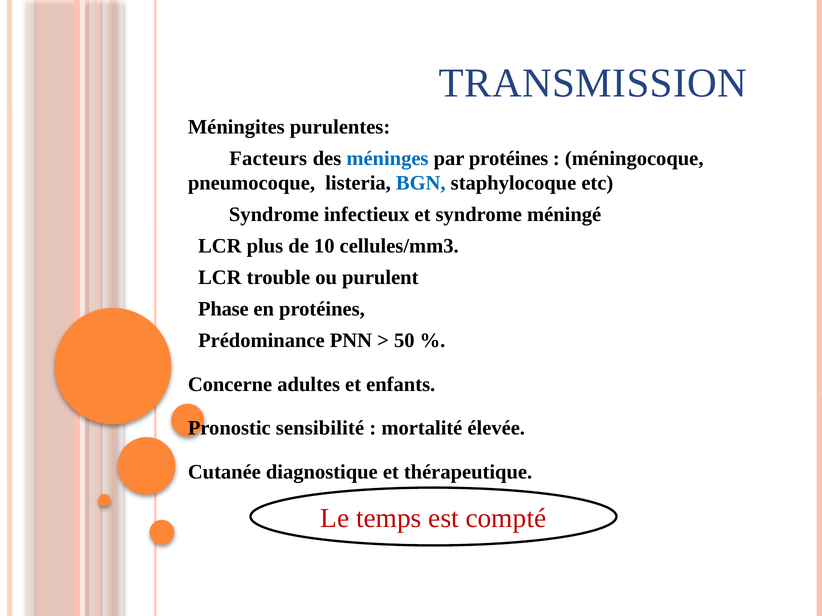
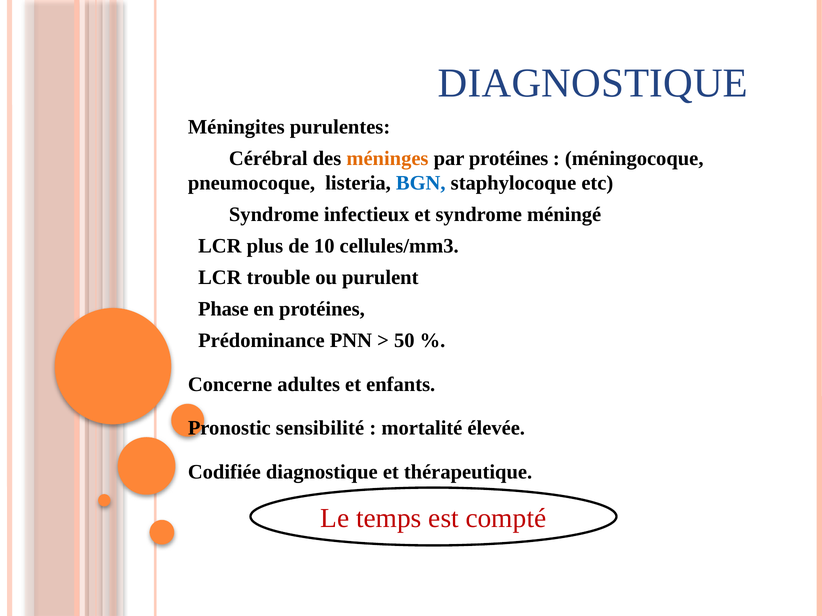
TRANSMISSION: TRANSMISSION -> DIAGNOSTIQUE (593, 83)
Facteurs: Facteurs -> Cérébral (268, 158)
méninges colour: blue -> orange (387, 158)
Cutanée: Cutanée -> Codifiée (224, 472)
